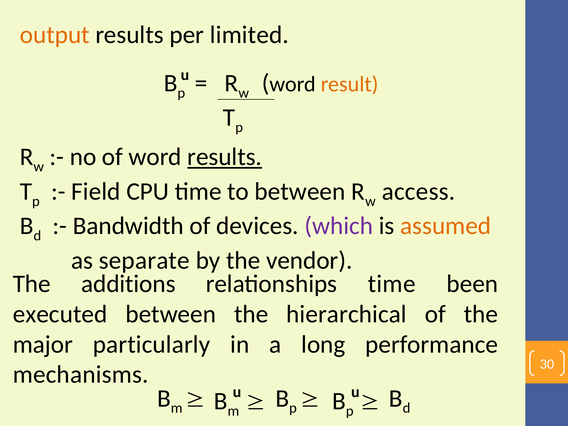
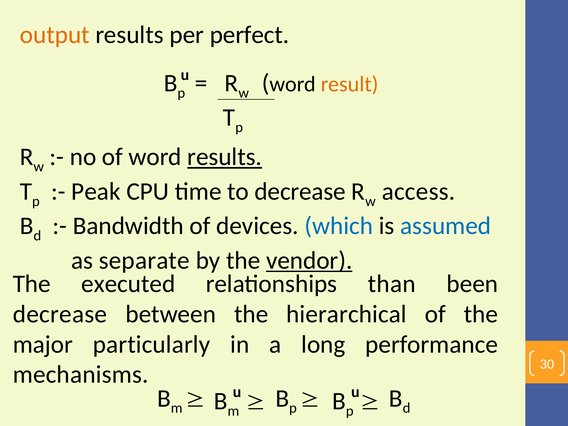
limited: limited -> perfect (249, 35)
Field: Field -> Peak (96, 191)
to between: between -> decrease (300, 191)
which colour: purple -> blue (339, 226)
assumed colour: orange -> blue (446, 226)
vendor underline: none -> present (309, 260)
additions: additions -> executed (128, 284)
relationships time: time -> than (392, 284)
executed: executed -> decrease (60, 314)
